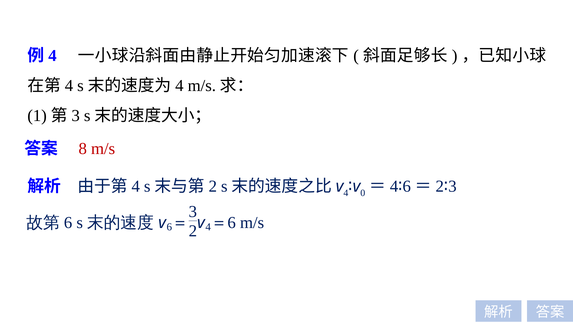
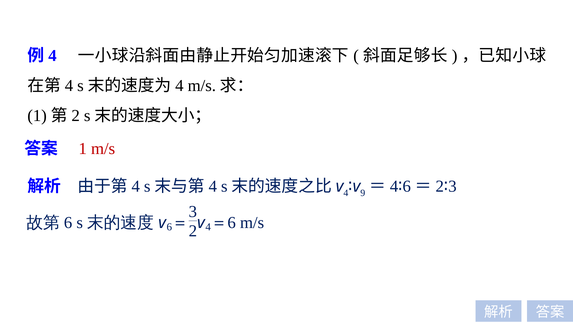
3: 3 -> 2 (76, 116)
8: 8 -> 1 (83, 149)
2: 2 -> 4 (213, 187)
0: 0 -> 9 (363, 193)
